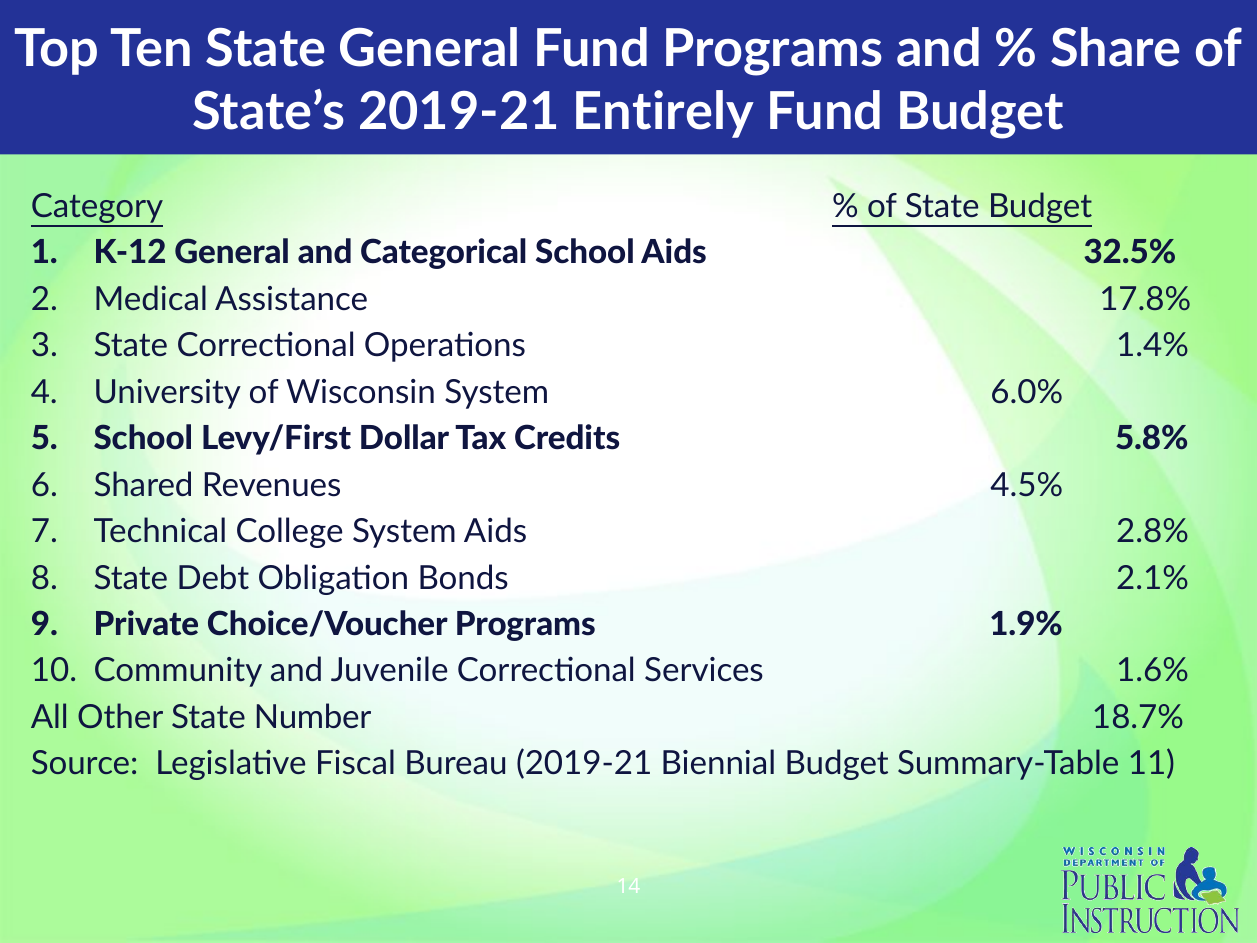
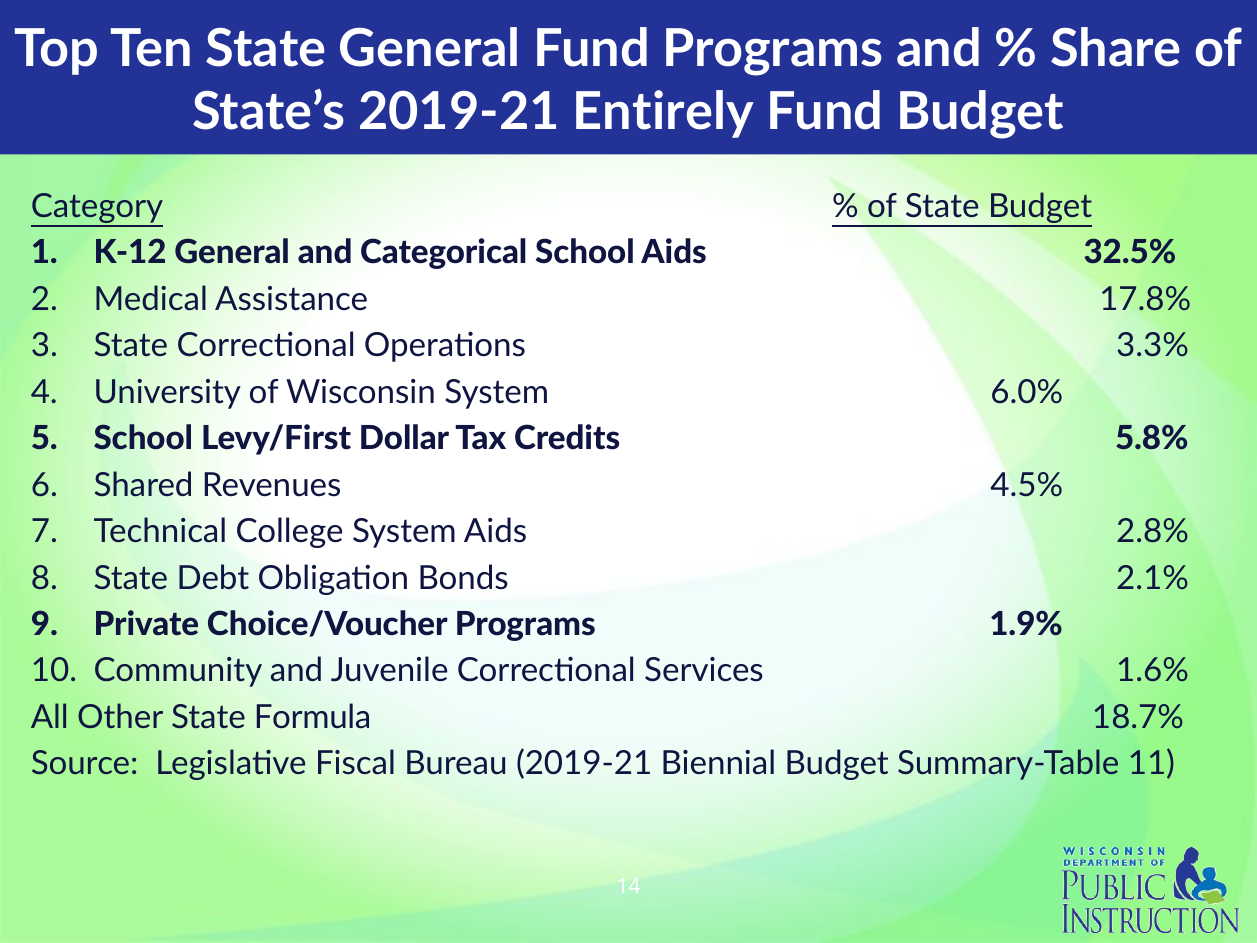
1.4%: 1.4% -> 3.3% (1153, 346)
Number: Number -> Formula (313, 717)
